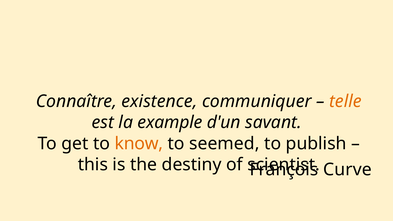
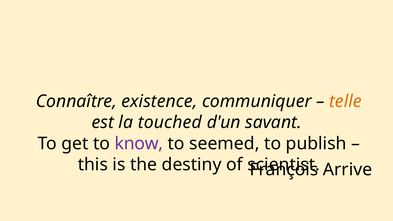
example: example -> touched (170, 122)
know colour: orange -> purple (139, 144)
Curve: Curve -> Arrive (348, 170)
